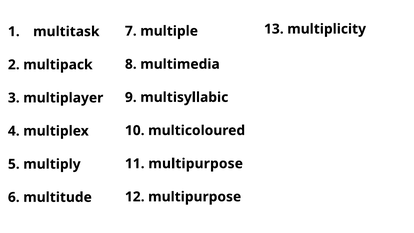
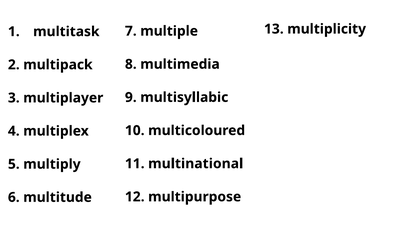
11 multipurpose: multipurpose -> multinational (196, 164)
